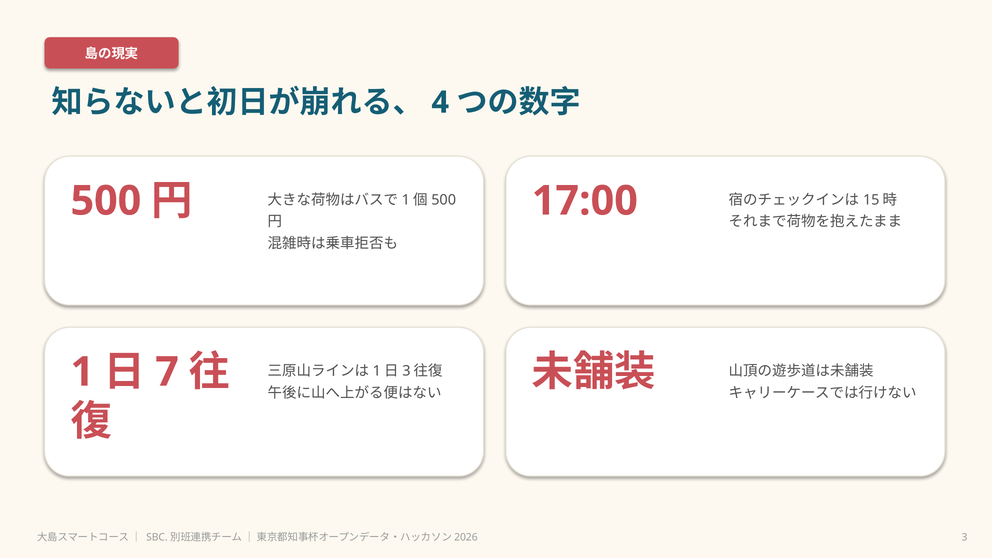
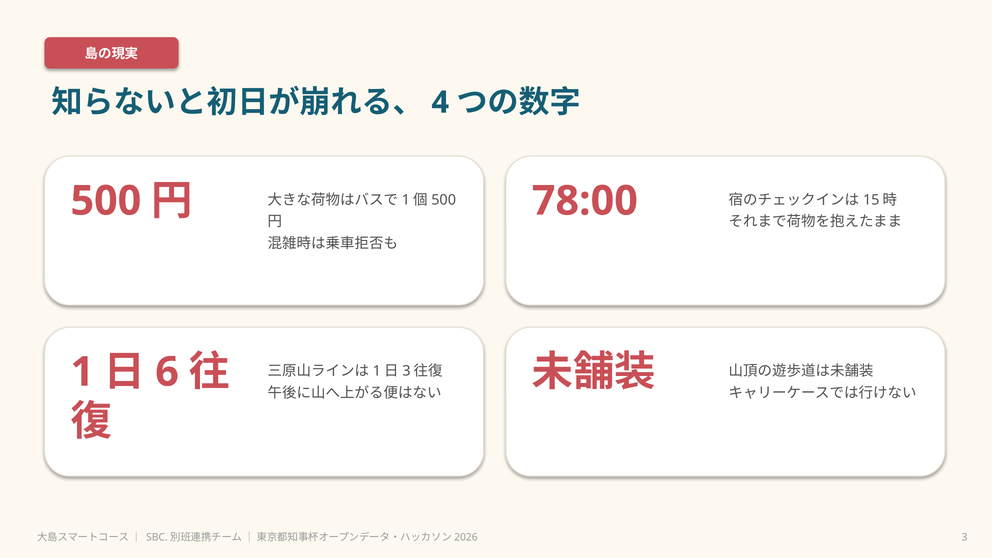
17:00: 17:00 -> 78:00 (585, 201)
7: 7 -> 6 (167, 372)
